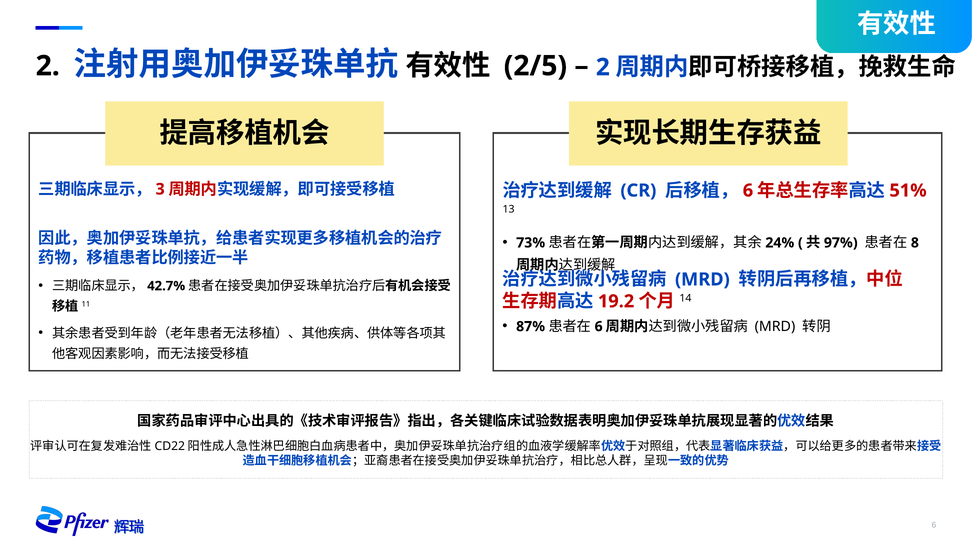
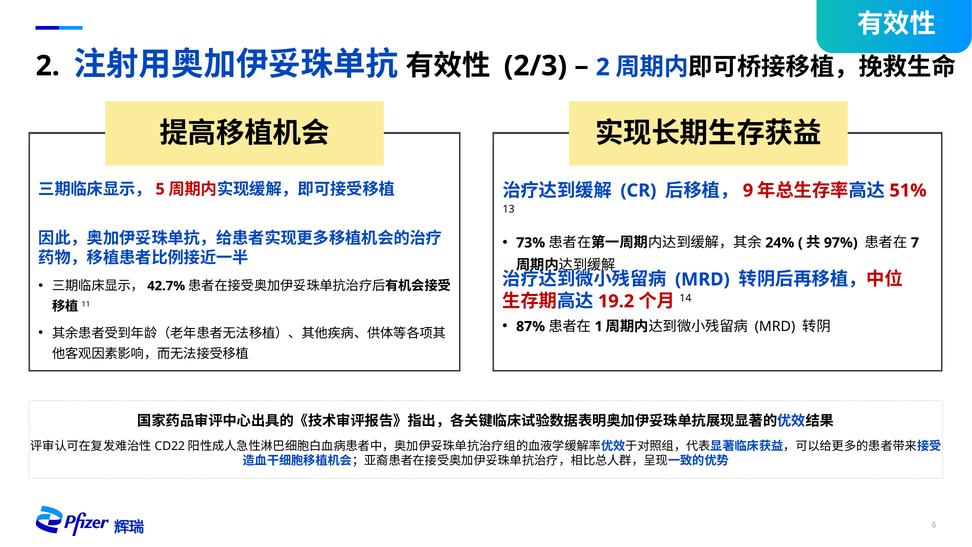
2/5: 2/5 -> 2/3 (535, 66)
3: 3 -> 5 (160, 189)
6: 6 -> 9 (748, 191)
8: 8 -> 7 (915, 243)
6: 6 -> 1 (599, 326)
